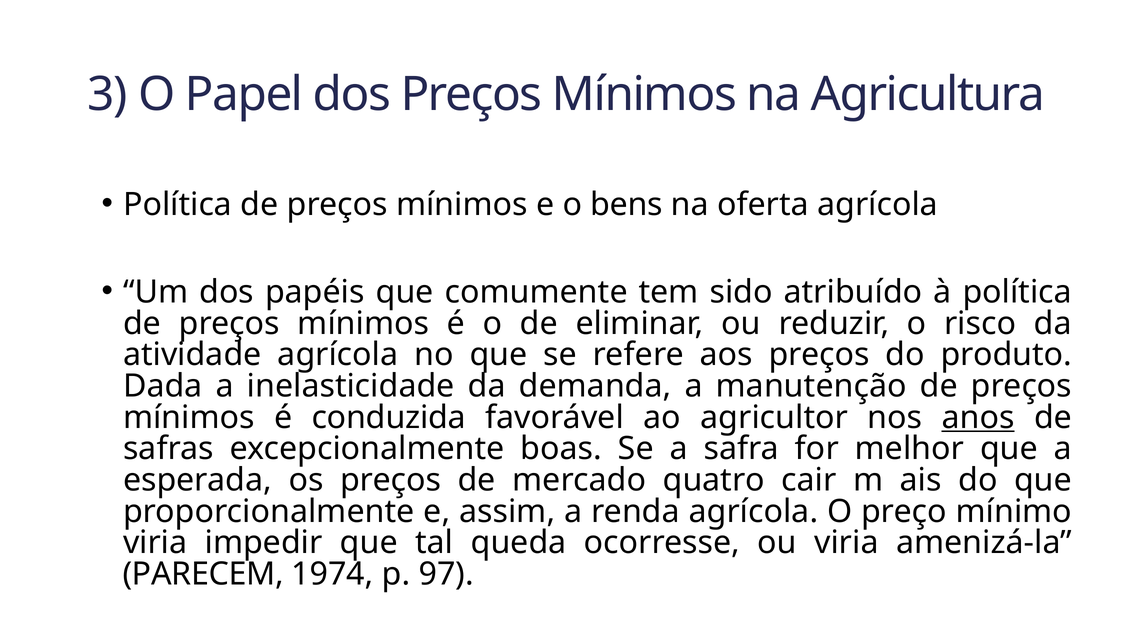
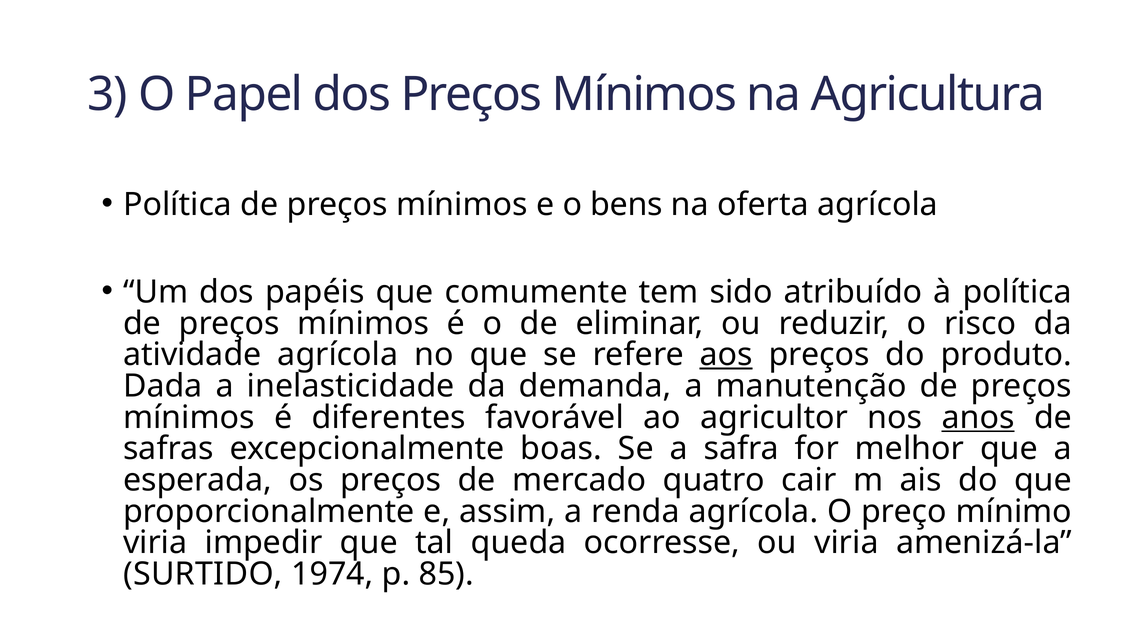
aos underline: none -> present (726, 355)
conduzida: conduzida -> diferentes (389, 417)
PARECEM: PARECEM -> SURTIDO (203, 574)
97: 97 -> 85 (446, 574)
